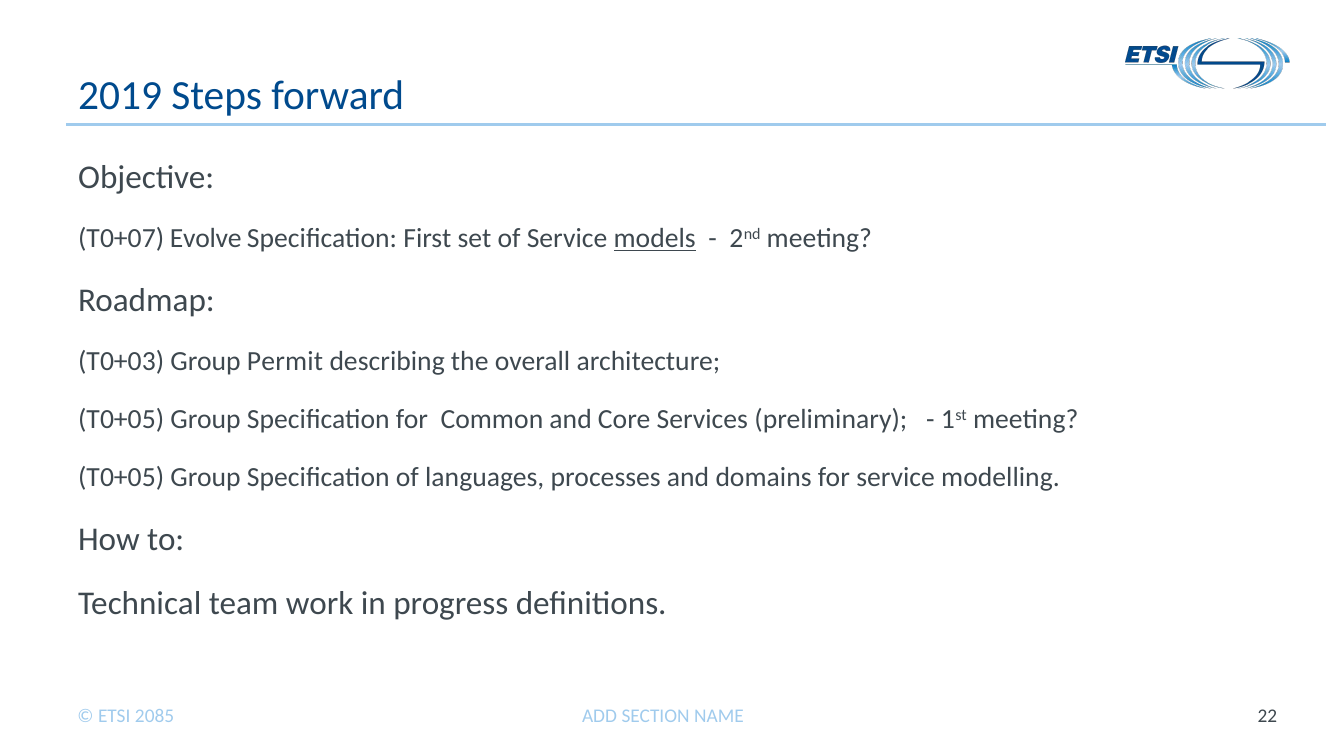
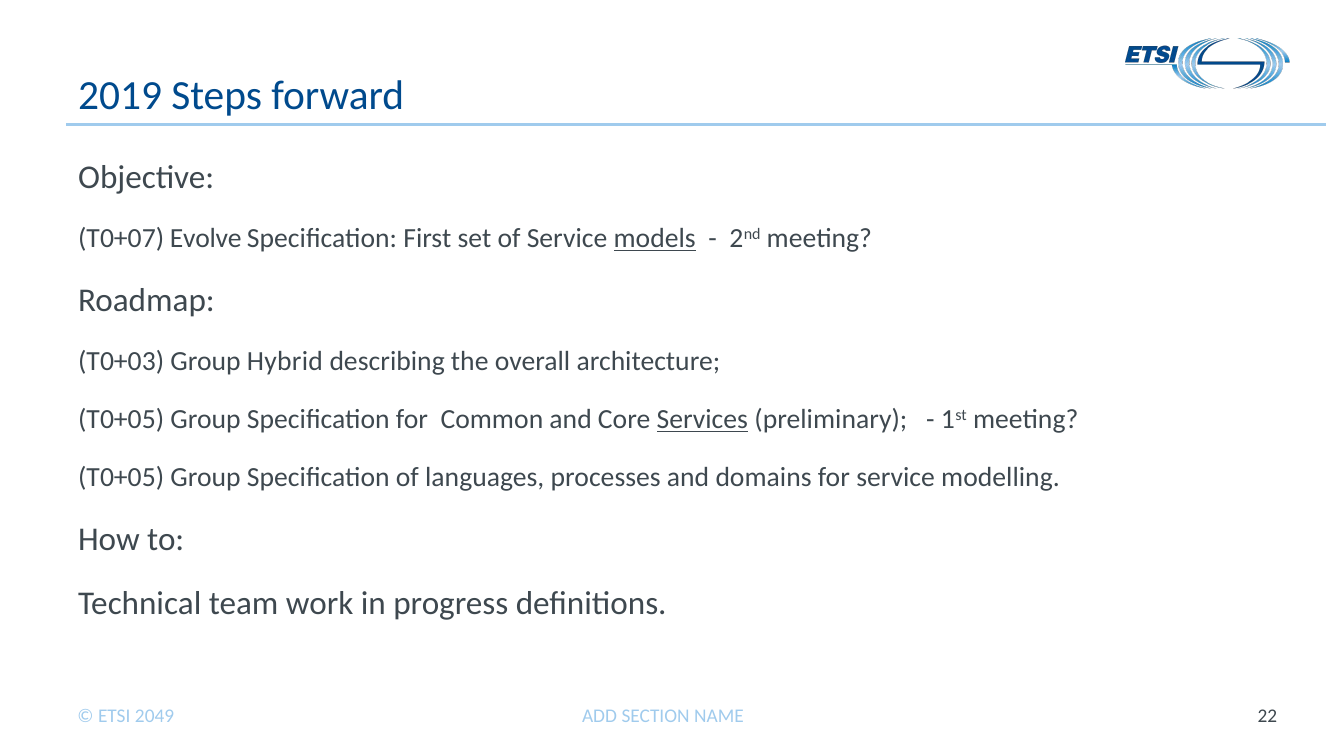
Permit: Permit -> Hybrid (285, 361)
Services underline: none -> present (702, 419)
2085: 2085 -> 2049 (155, 716)
